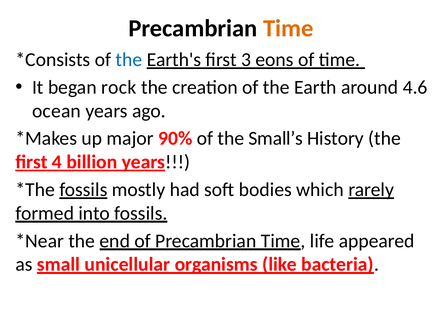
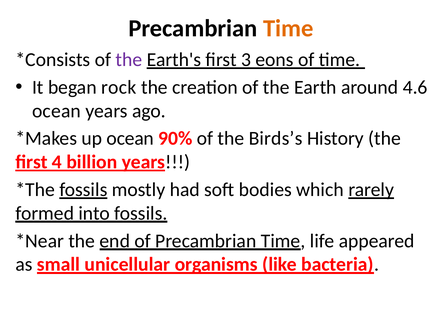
the colour: blue -> purple (129, 60)
up major: major -> ocean (130, 138)
Small’s: Small’s -> Birds’s (276, 138)
